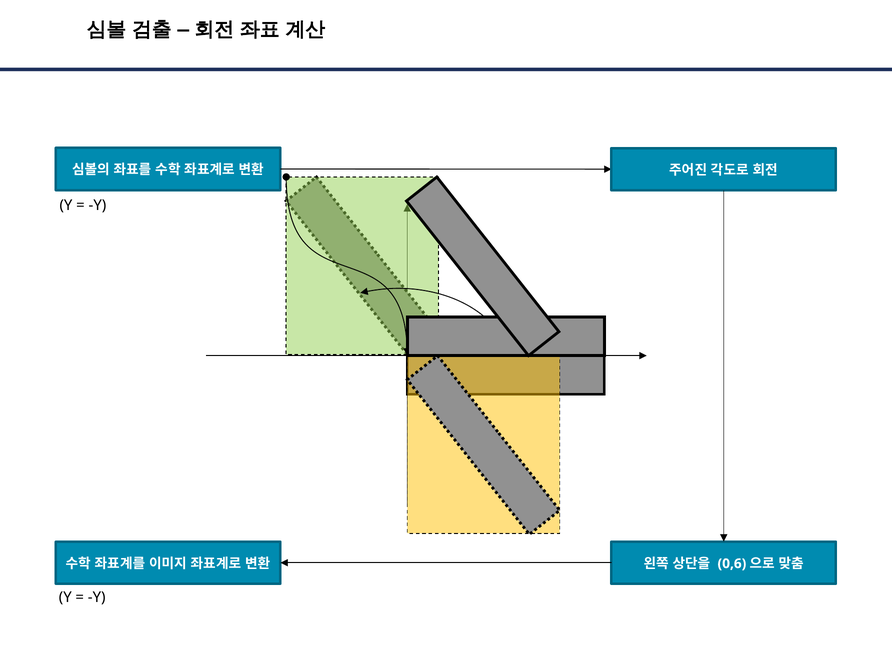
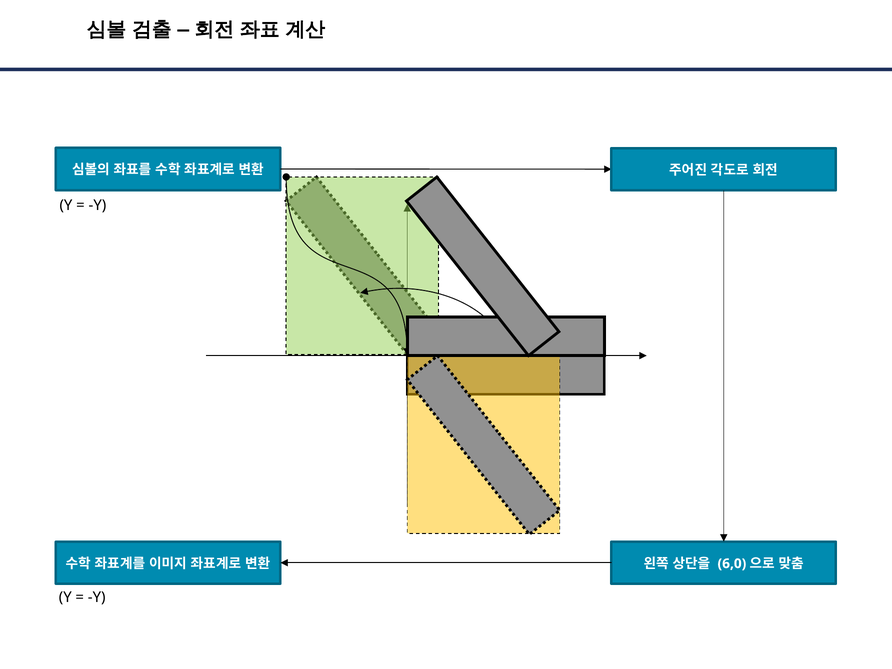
0,6: 0,6 -> 6,0 (732, 564)
